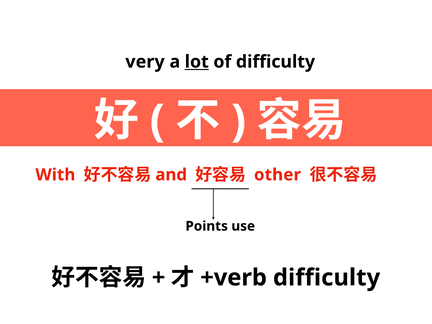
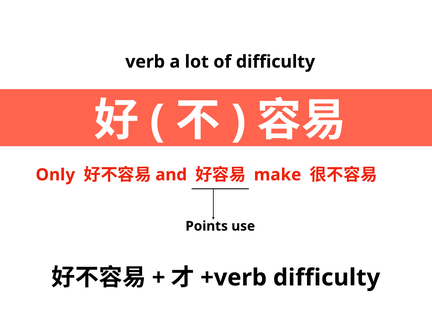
very: very -> verb (145, 62)
lot underline: present -> none (197, 62)
With: With -> Only (55, 175)
other: other -> make (278, 175)
